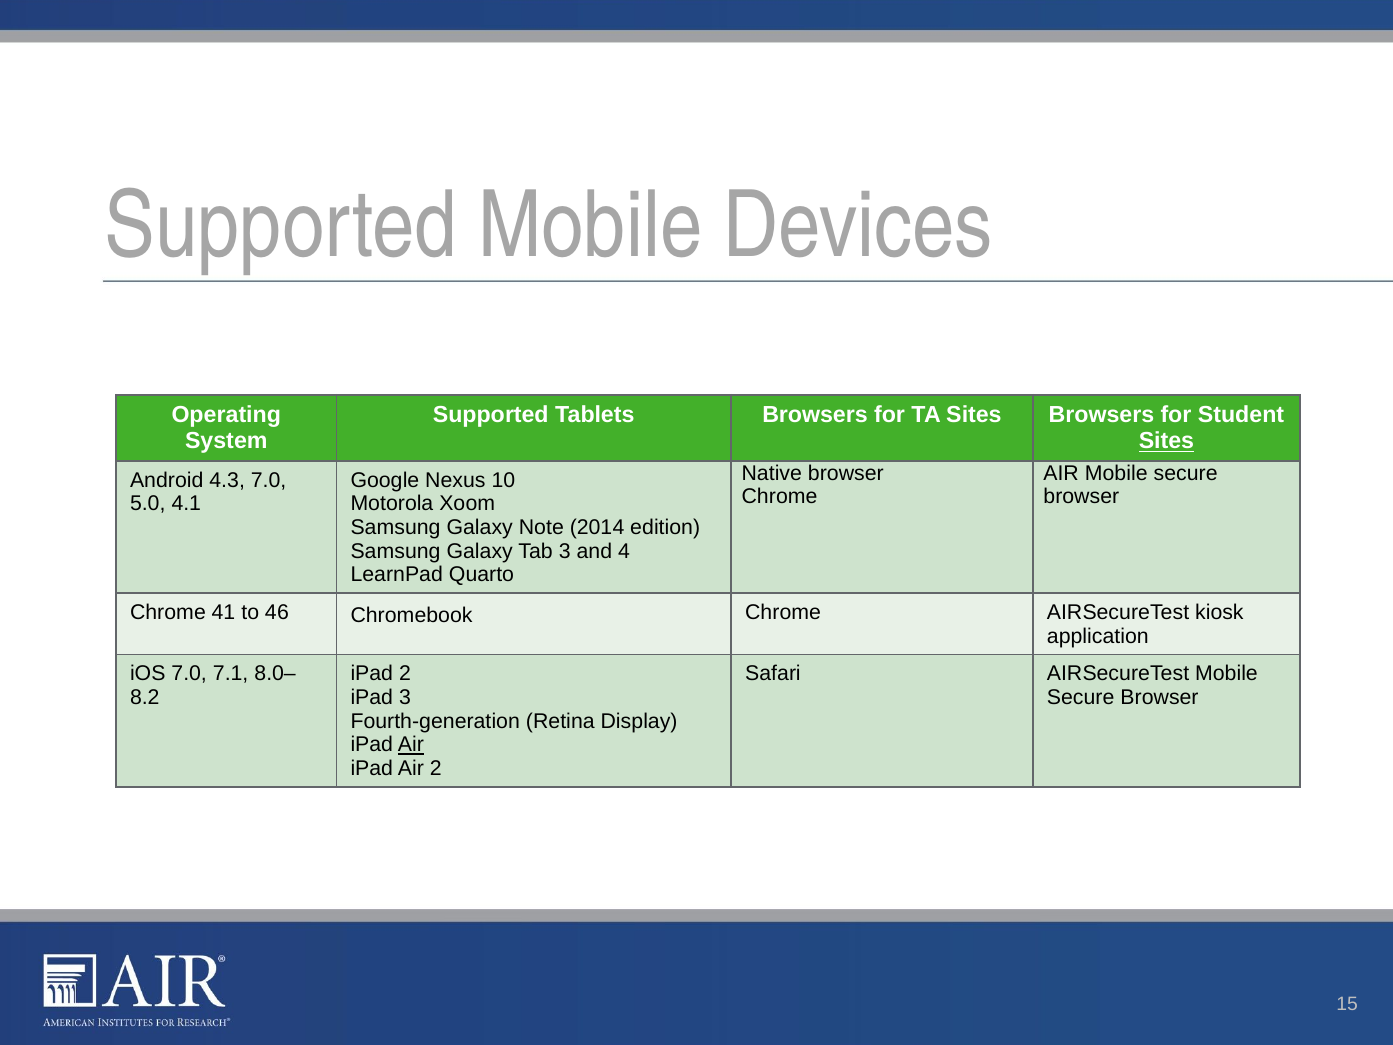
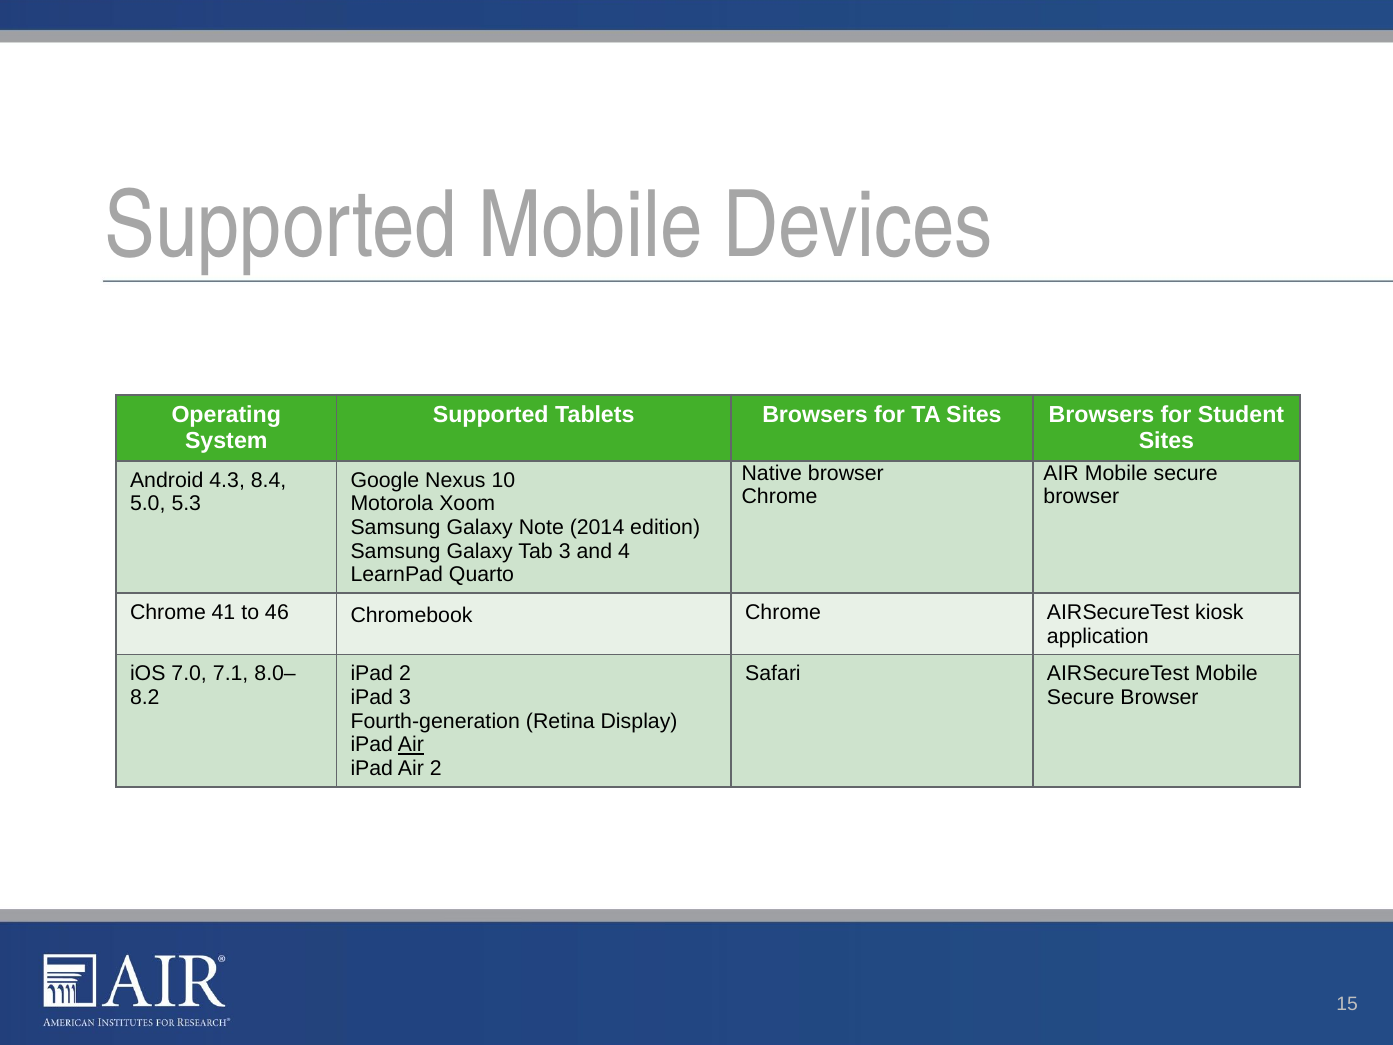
Sites underline: present -> none (1166, 441)
4.3 7.0: 7.0 -> 8.4 (269, 480)
4.1: 4.1 -> 5.3 (186, 504)
